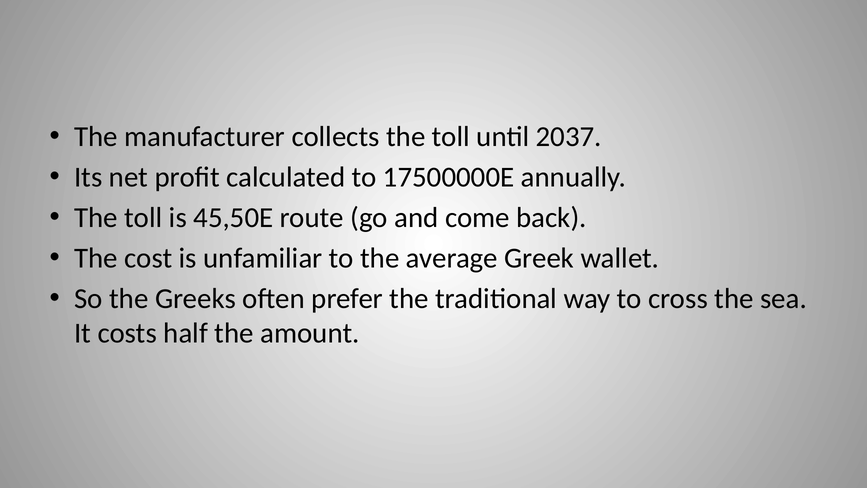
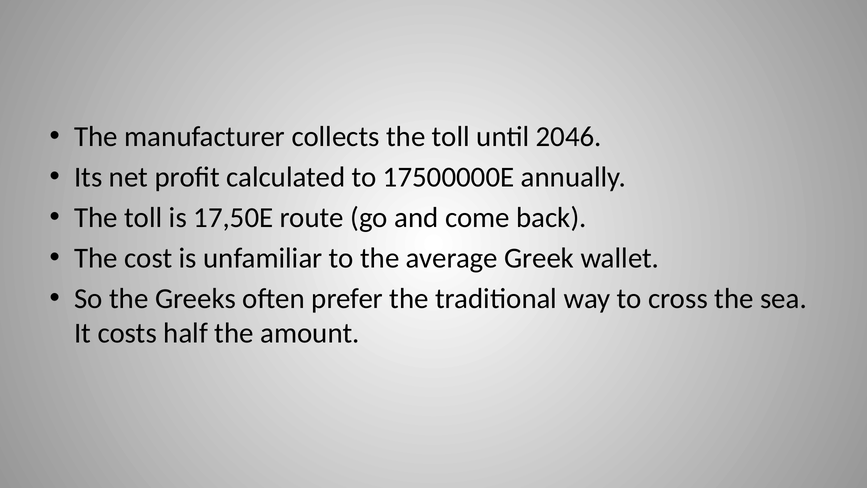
2037: 2037 -> 2046 (569, 136)
45,50E: 45,50E -> 17,50E (233, 217)
